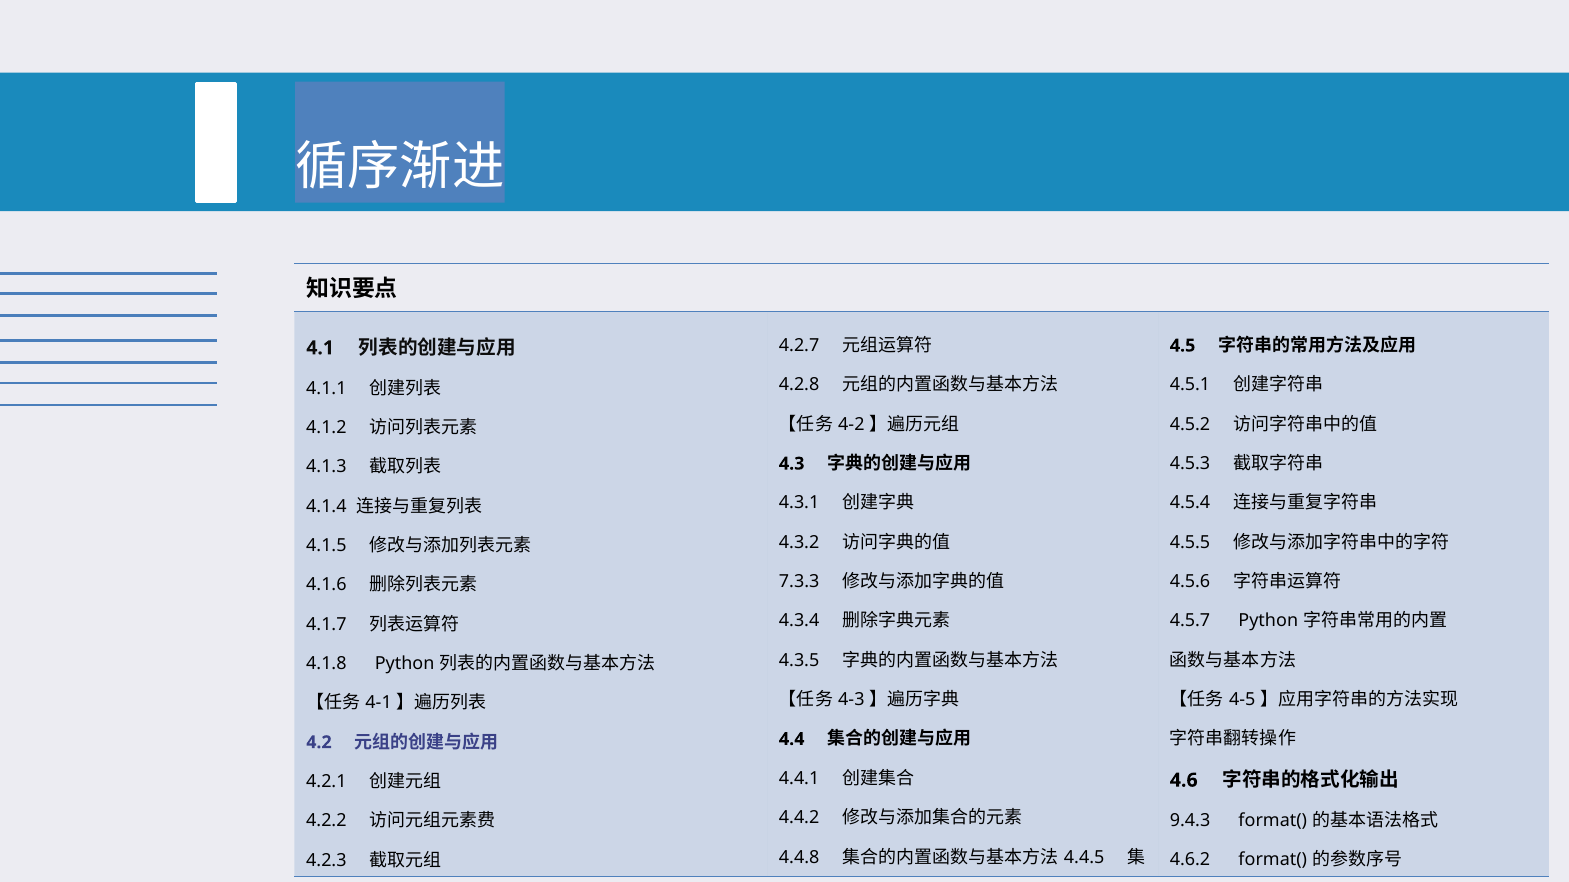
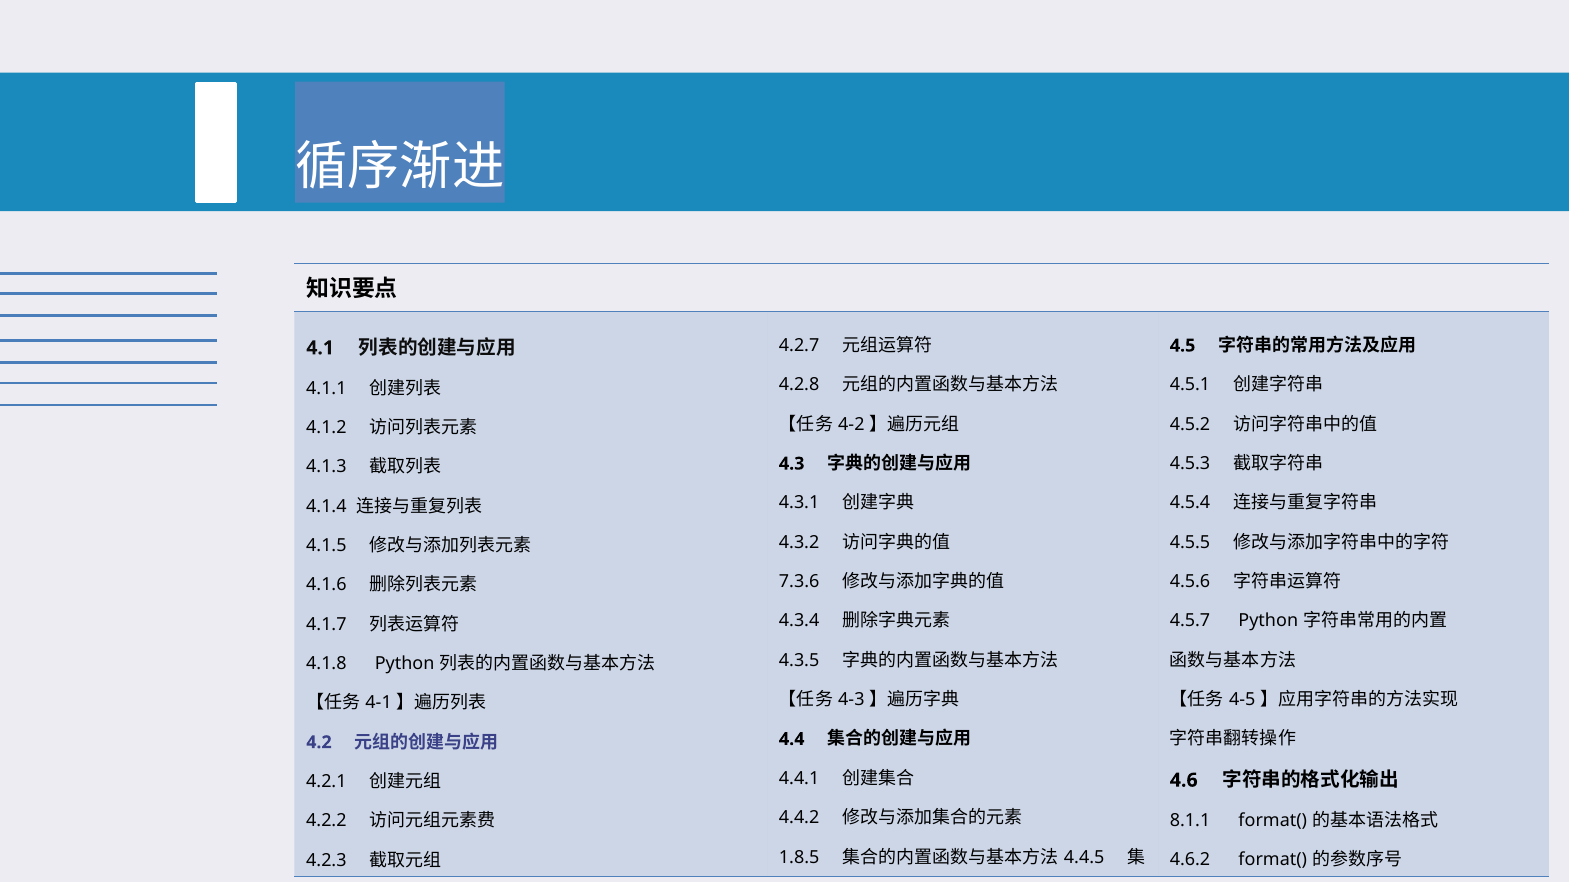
7.3.3: 7.3.3 -> 7.3.6 (799, 582)
9.4.3: 9.4.3 -> 8.1.1 (1190, 821)
4.4.8: 4.4.8 -> 1.8.5 (799, 857)
